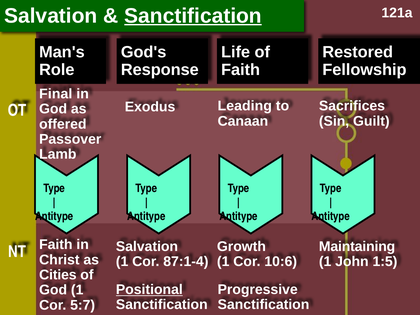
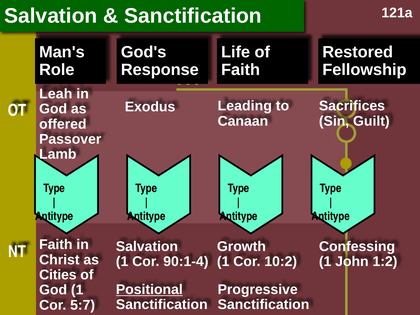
Sanctification underline: present -> none (193, 16)
Final: Final -> Leah (56, 94)
Maintaining: Maintaining -> Confessing (357, 246)
87:1-4: 87:1-4 -> 90:1-4 (186, 262)
10:6: 10:6 -> 10:2 (281, 262)
1:5: 1:5 -> 1:2 (385, 262)
